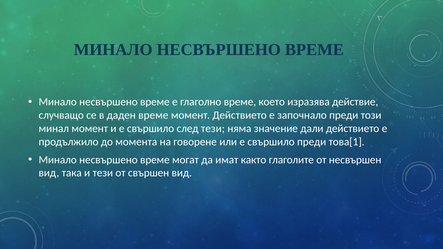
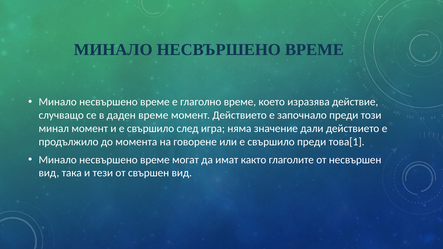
след тези: тези -> игра (213, 129)
